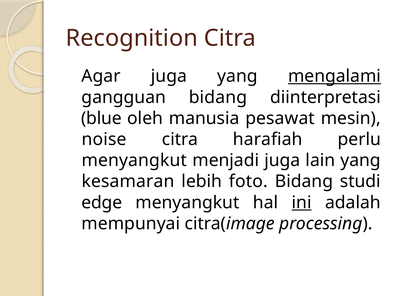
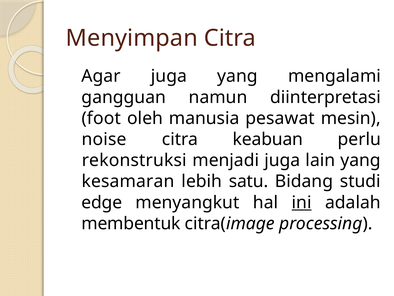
Recognition: Recognition -> Menyimpan (132, 38)
mengalami underline: present -> none (334, 76)
gangguan bidang: bidang -> namun (218, 97)
blue: blue -> foot (101, 118)
harafiah: harafiah -> keabuan (268, 139)
menyangkut: menyangkut -> rekonstruksi (134, 160)
foto: foto -> satu (249, 181)
mempunyai: mempunyai -> membentuk (131, 223)
